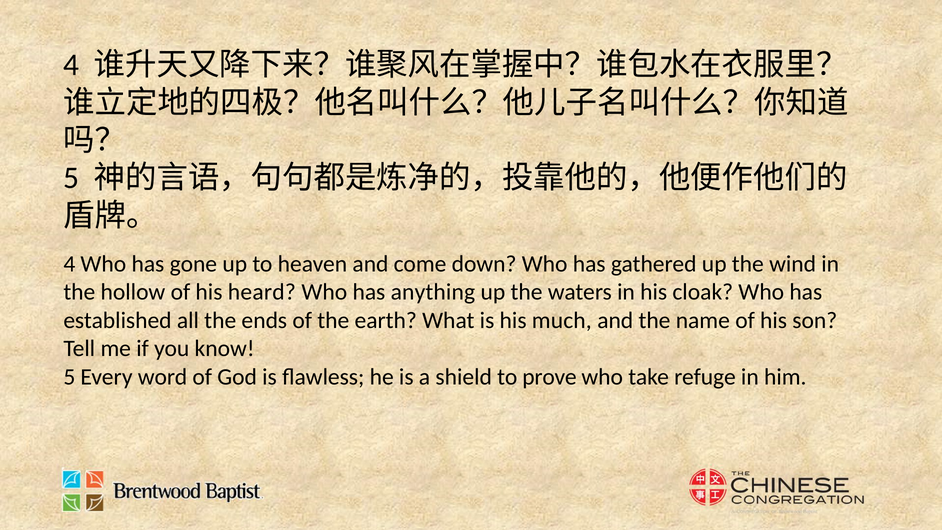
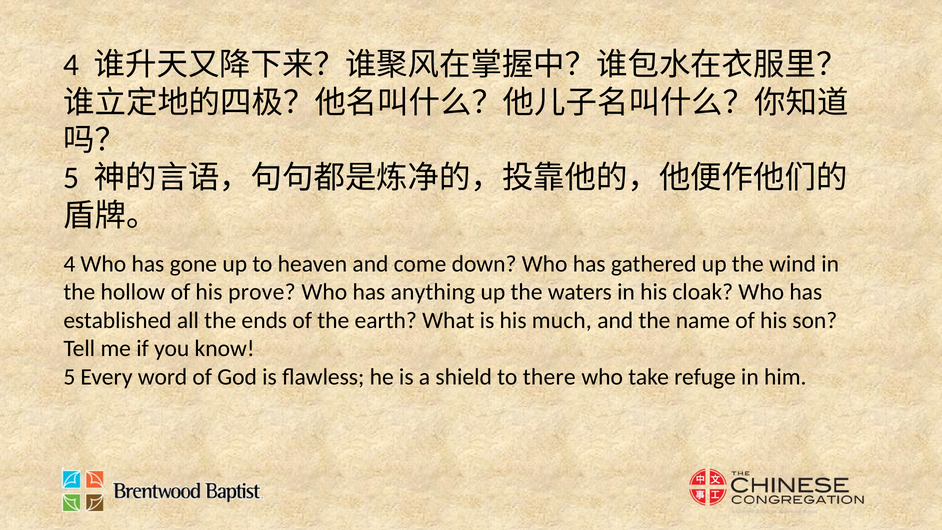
heard: heard -> prove (262, 292)
prove: prove -> there (549, 377)
